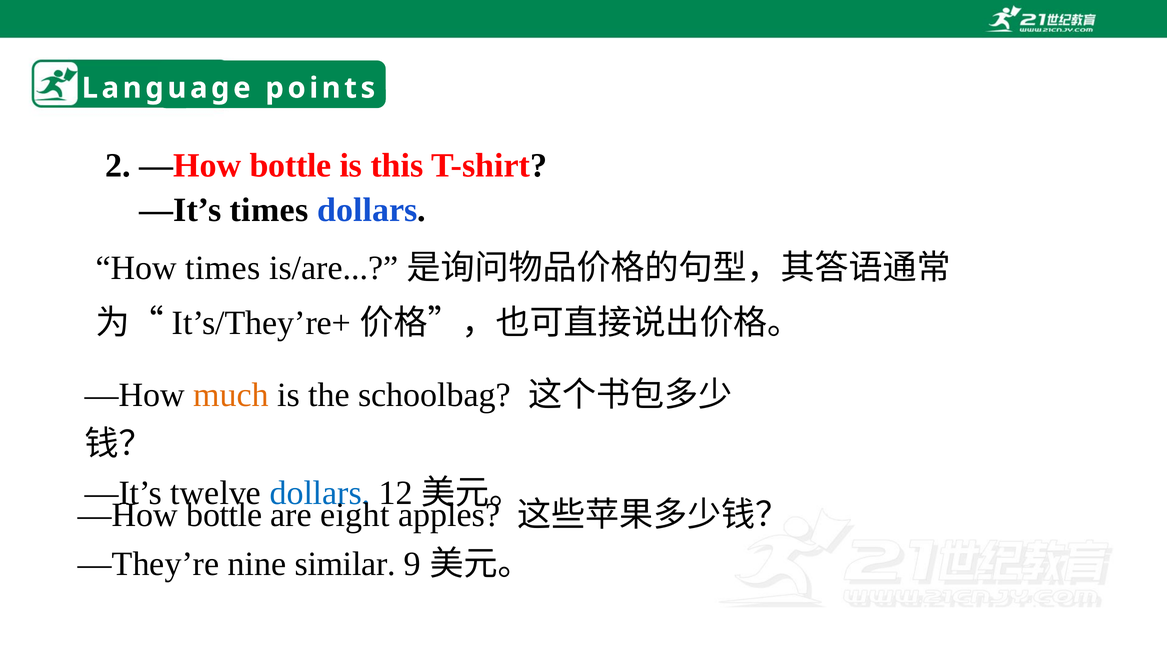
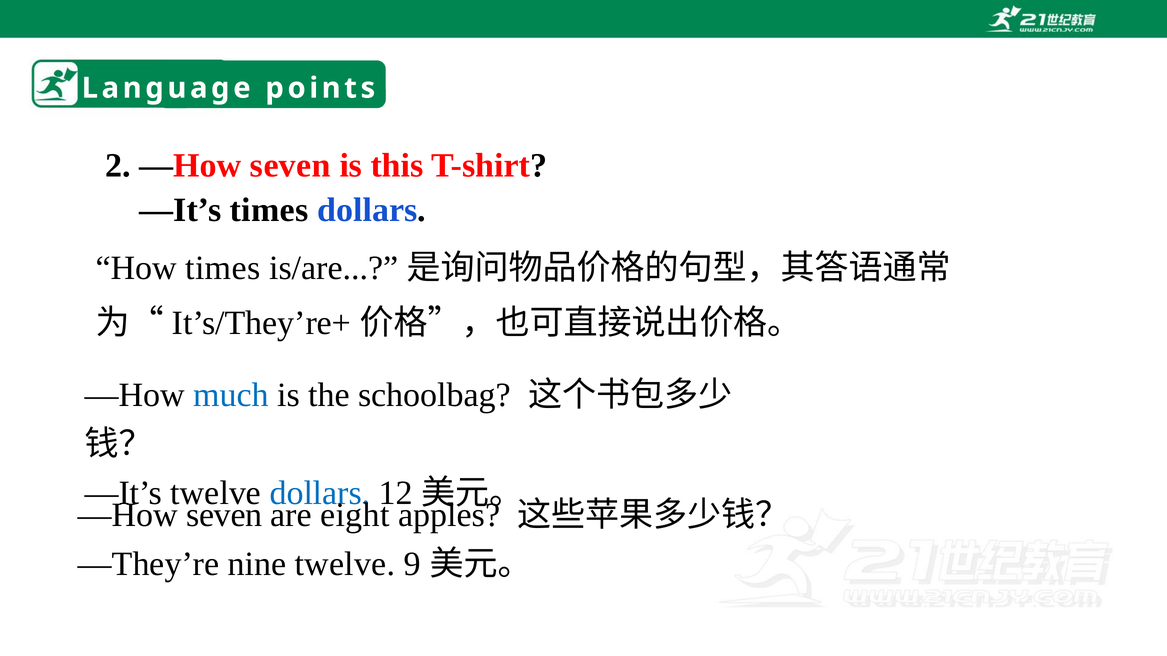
2 —How bottle: bottle -> seven (290, 165)
much colour: orange -> blue (231, 395)
bottle: bottle -> seven (224, 516)
nine similar: similar -> twelve (345, 565)
